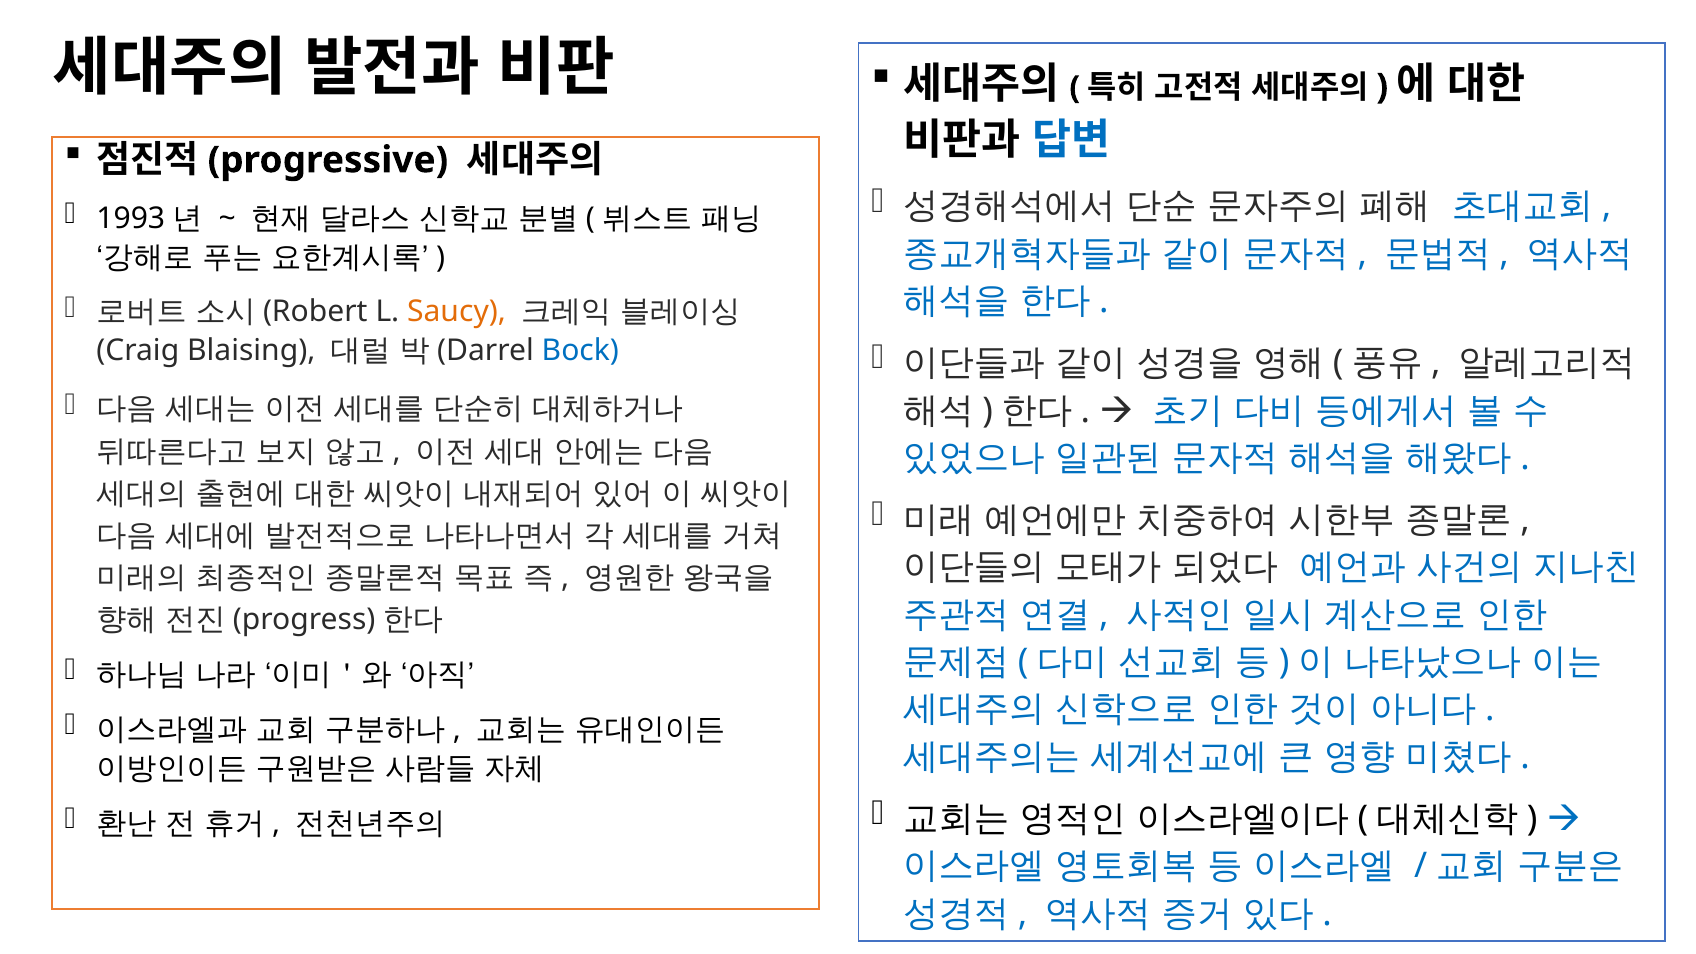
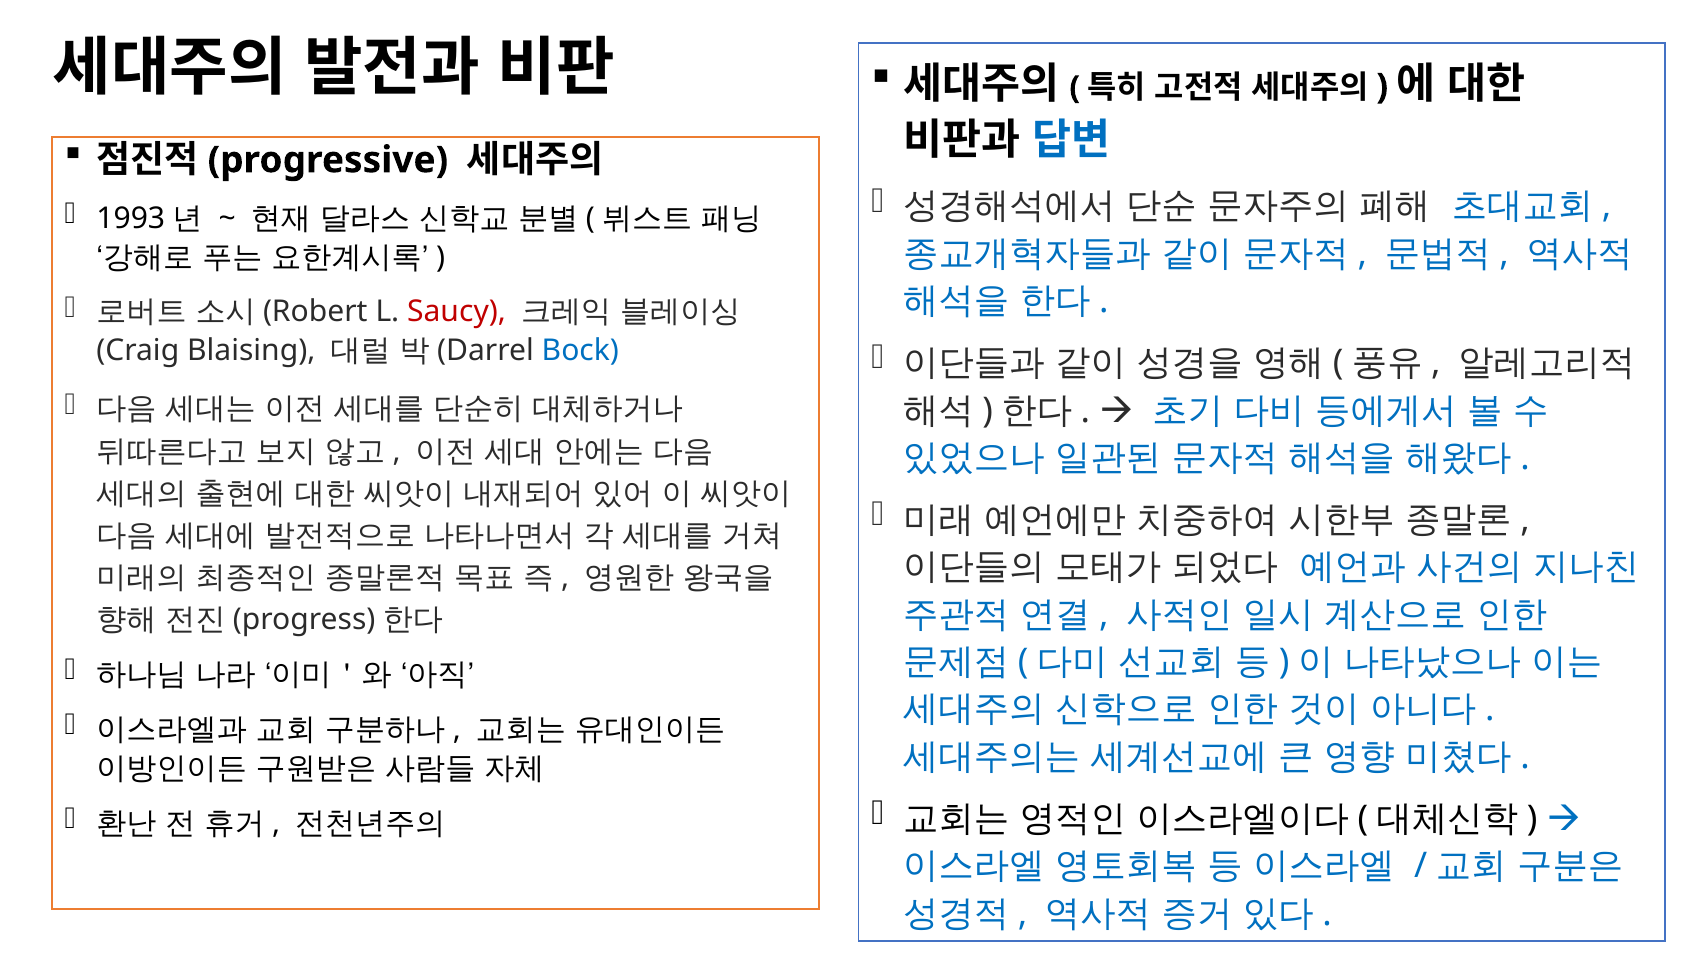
Saucy colour: orange -> red (457, 312)
